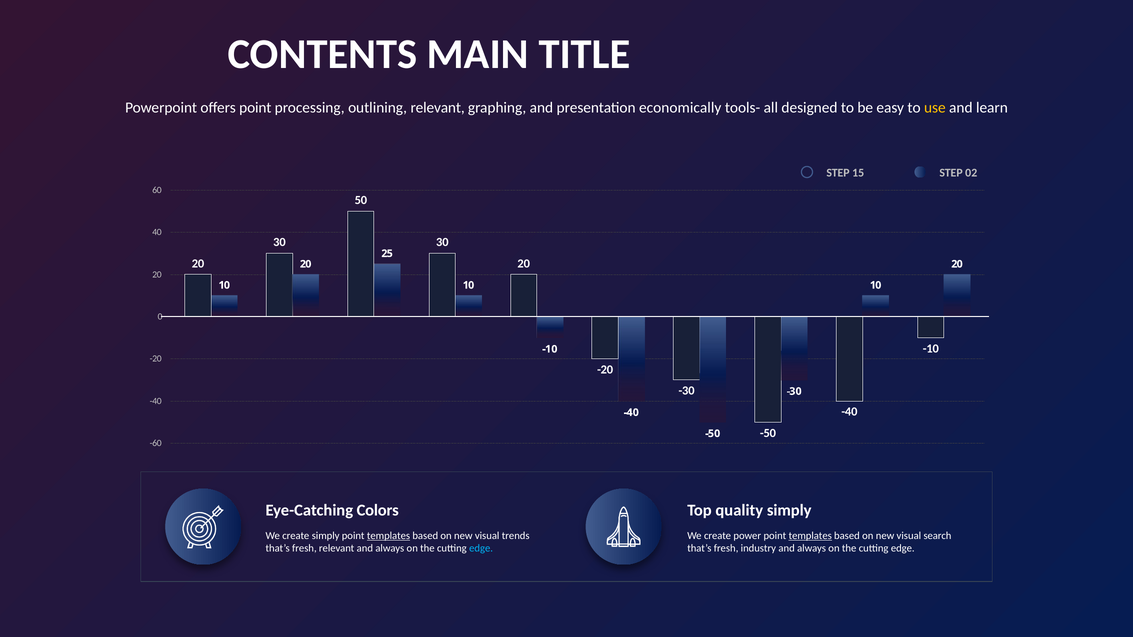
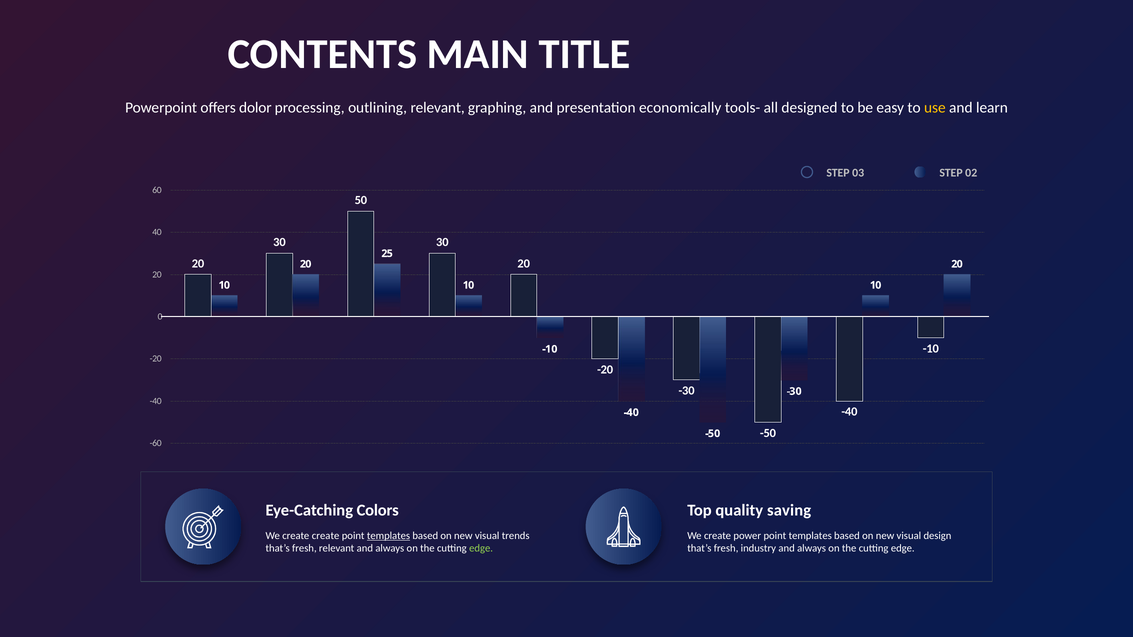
offers point: point -> dolor (255, 108)
15: 15 -> 03 (858, 173)
quality simply: simply -> saving (789, 511)
create simply: simply -> create (326, 536)
templates underline: present -> none (810, 536)
search: search -> design (937, 536)
edge colour: light blue -> light green (481, 549)
